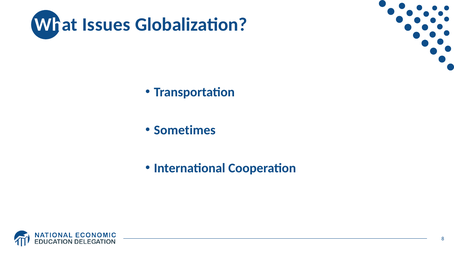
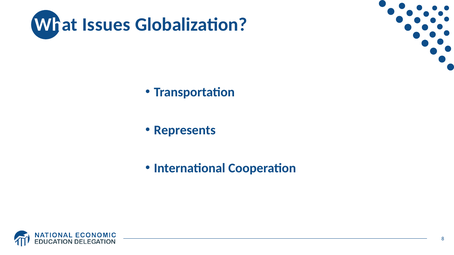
Sometimes: Sometimes -> Represents (185, 130)
